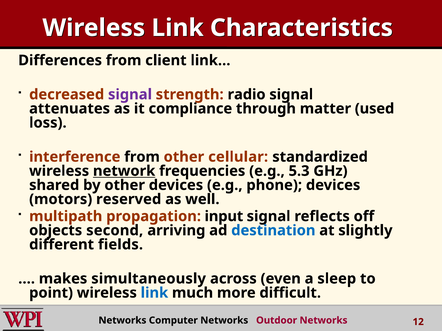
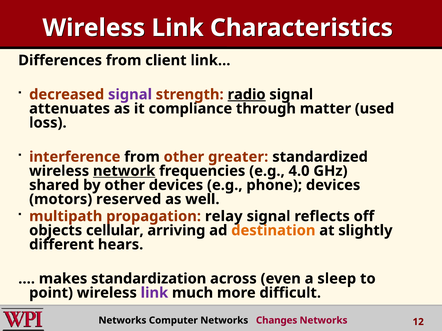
radio underline: none -> present (247, 95)
cellular: cellular -> greater (238, 157)
5.3: 5.3 -> 4.0 (299, 171)
input: input -> relay (224, 217)
second: second -> cellular (115, 231)
destination colour: blue -> orange (273, 231)
fields: fields -> hears (121, 245)
simultaneously: simultaneously -> standardization (149, 279)
link colour: blue -> purple (154, 293)
Outdoor: Outdoor -> Changes (277, 321)
